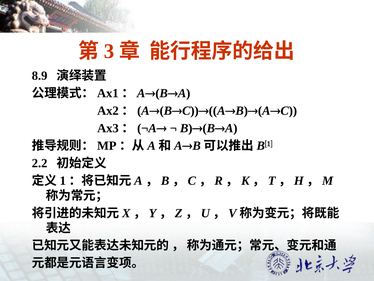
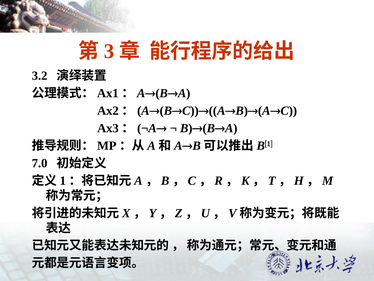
8.9: 8.9 -> 3.2 (40, 76)
2.2: 2.2 -> 7.0 (40, 163)
